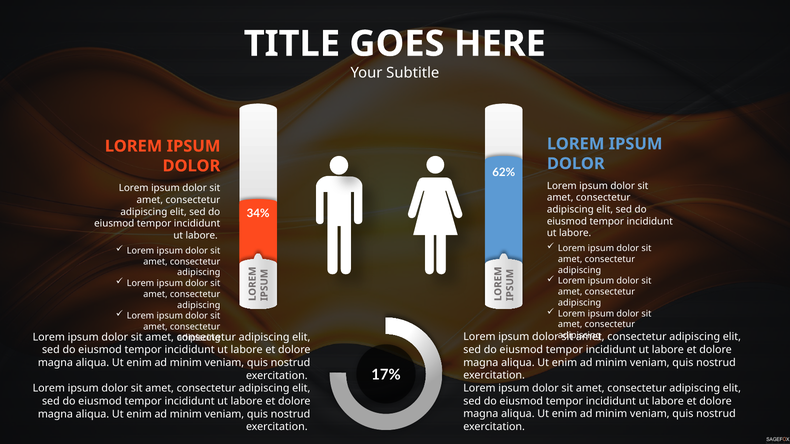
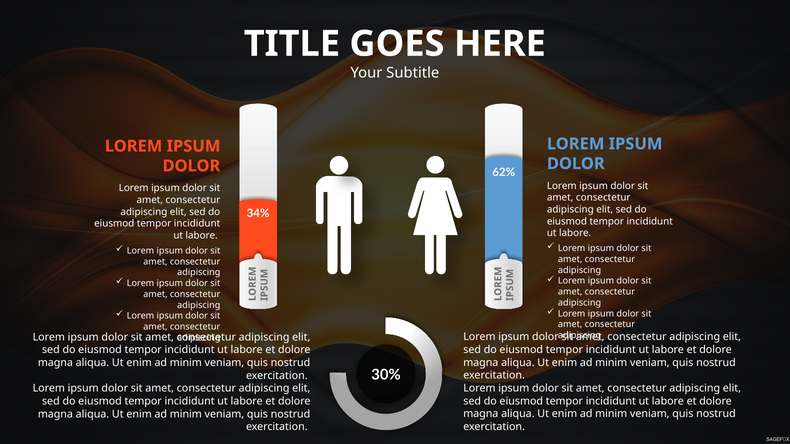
17%: 17% -> 30% (386, 375)
